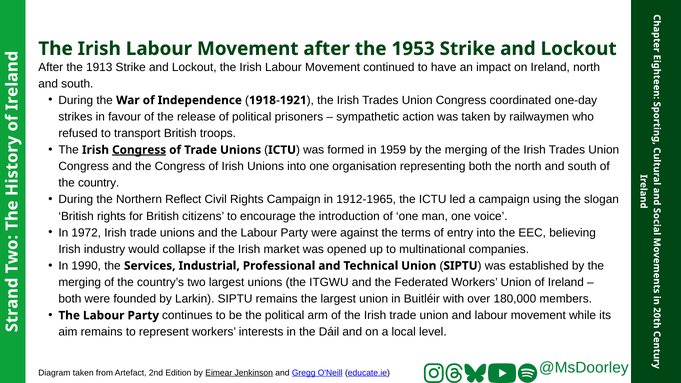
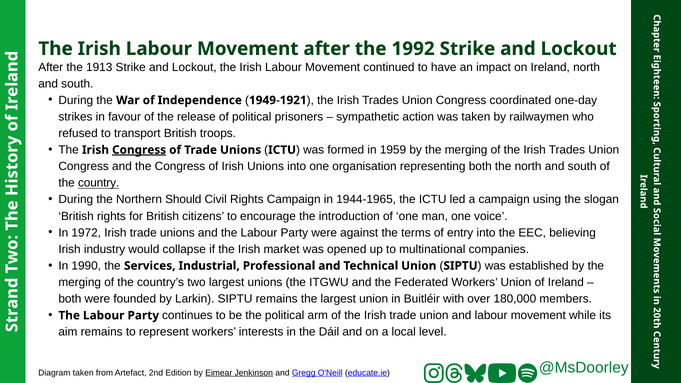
1953: 1953 -> 1992 (413, 49)
1918-1921: 1918-1921 -> 1949-1921 (278, 100)
country underline: none -> present (99, 183)
Reflect: Reflect -> Should (183, 200)
1912-1965: 1912-1965 -> 1944-1965 (366, 200)
